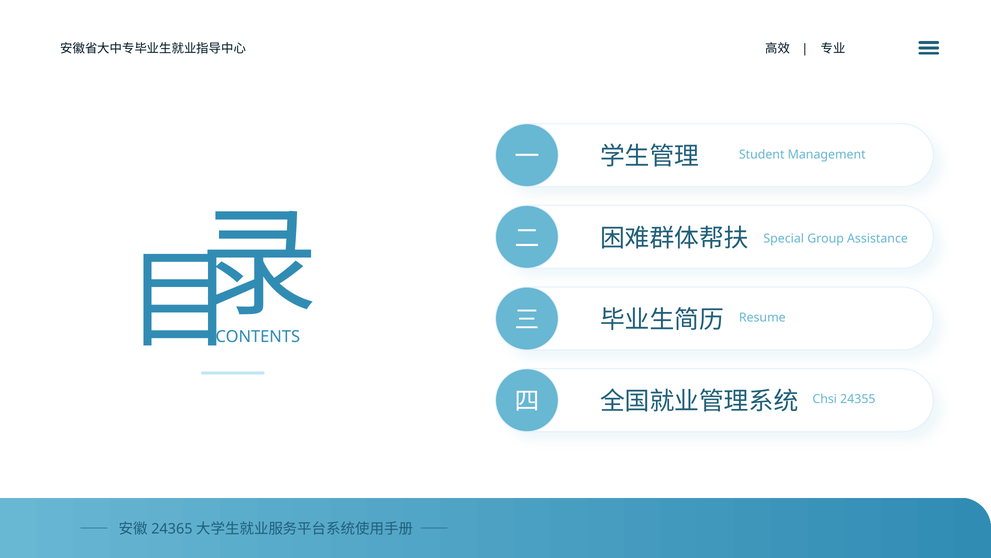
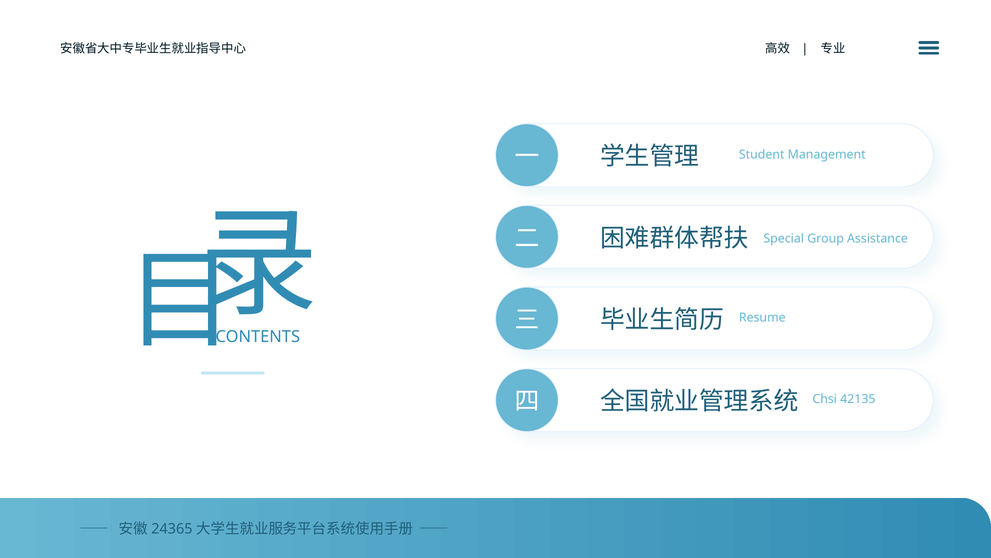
24355: 24355 -> 42135 (858, 399)
